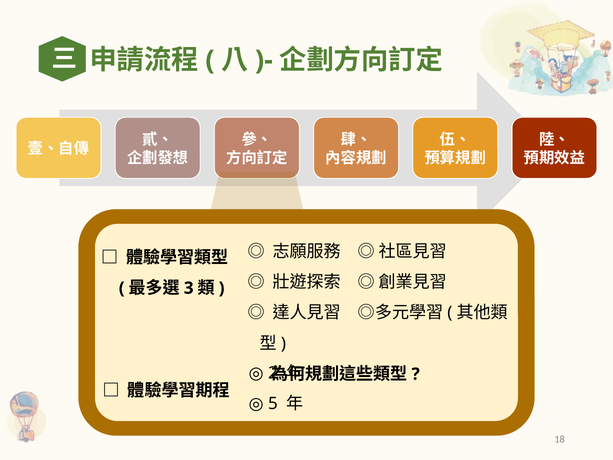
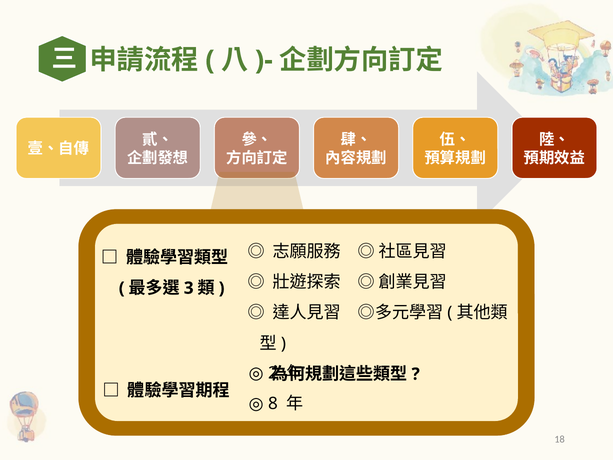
5: 5 -> 8 (273, 403)
